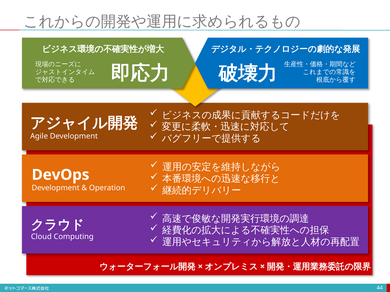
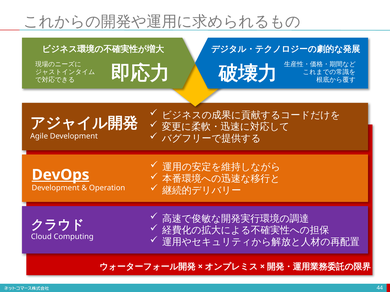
DevOps underline: none -> present (61, 175)
